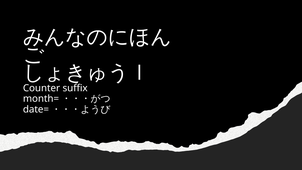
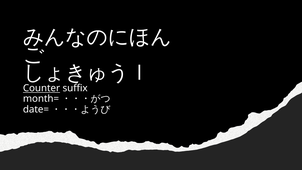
Counter underline: none -> present (42, 88)
